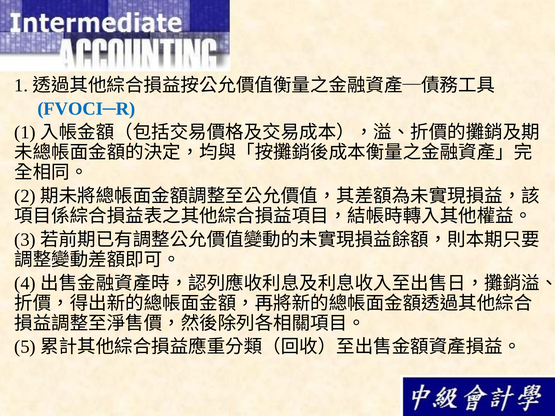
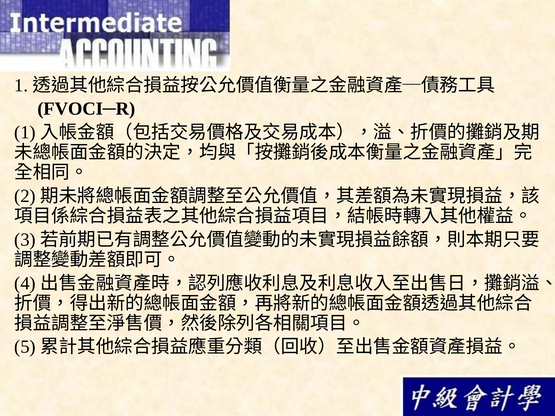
FVOCI─R colour: blue -> black (86, 109)
